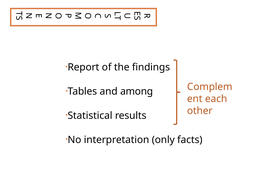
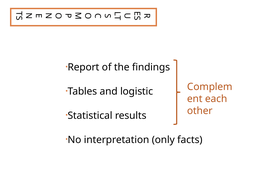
among: among -> logistic (137, 91)
